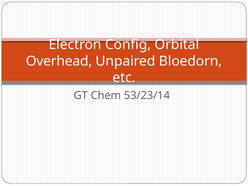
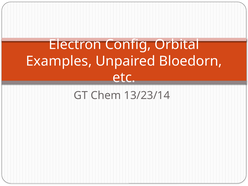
Overhead: Overhead -> Examples (59, 61)
53/23/14: 53/23/14 -> 13/23/14 (147, 95)
